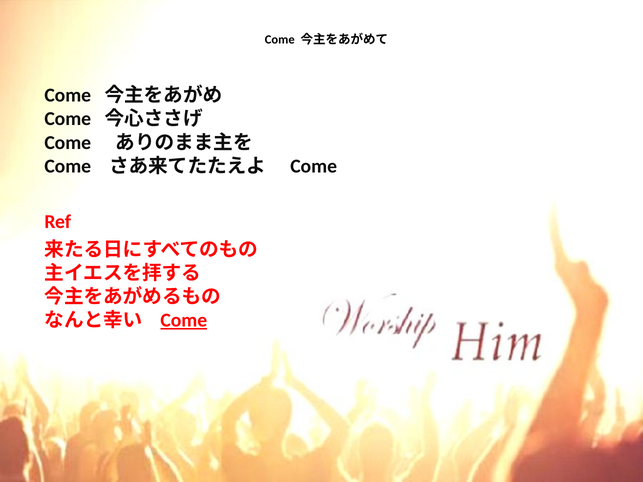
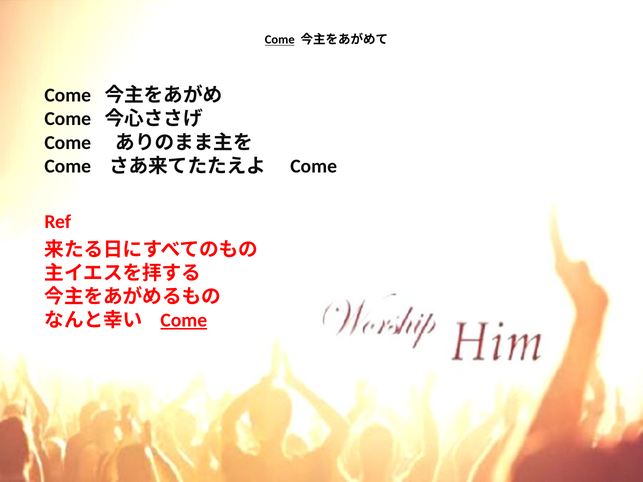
Come underline: none -> present (280, 40)
